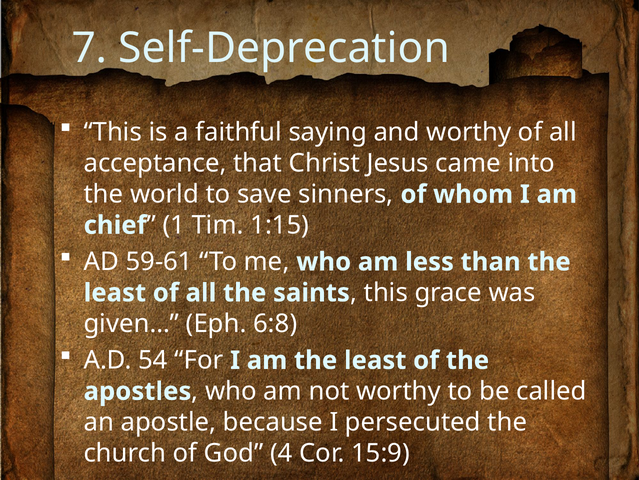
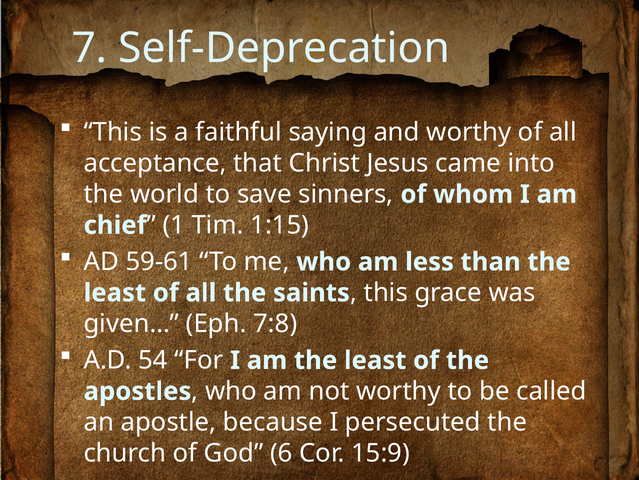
6:8: 6:8 -> 7:8 (275, 323)
4: 4 -> 6 (281, 453)
